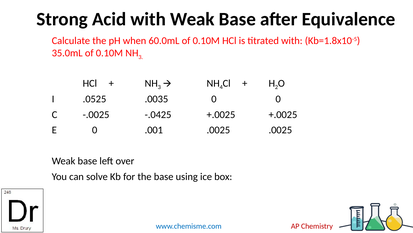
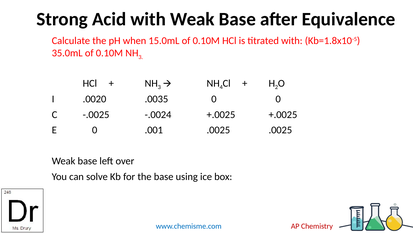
60.0mL: 60.0mL -> 15.0mL (164, 41)
.0525: .0525 -> .0020 (94, 99)
-.0425: -.0425 -> -.0024 (158, 114)
